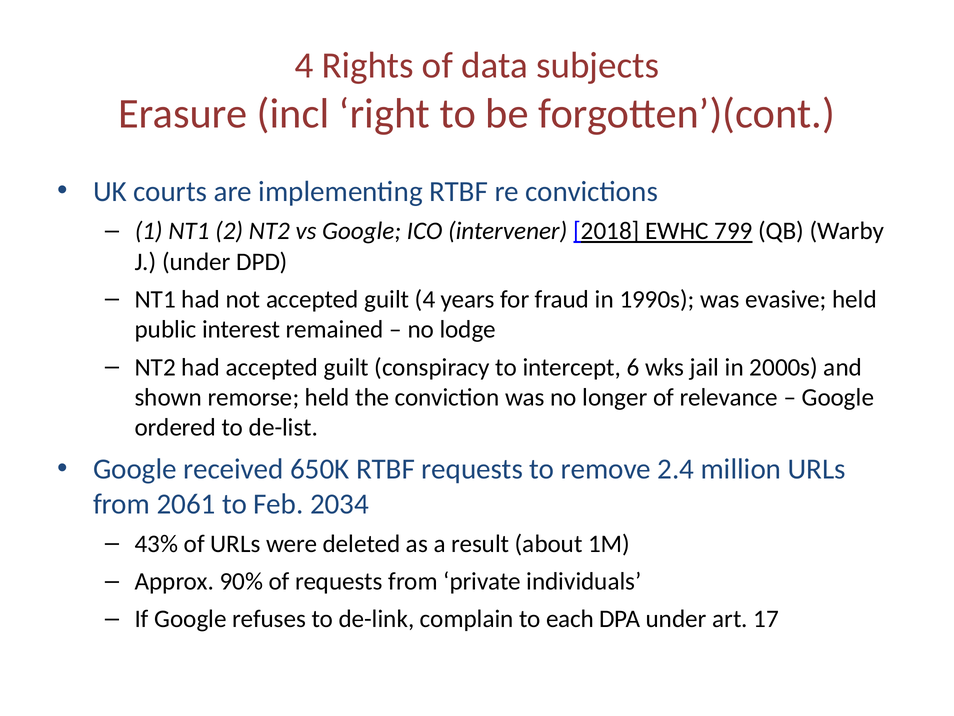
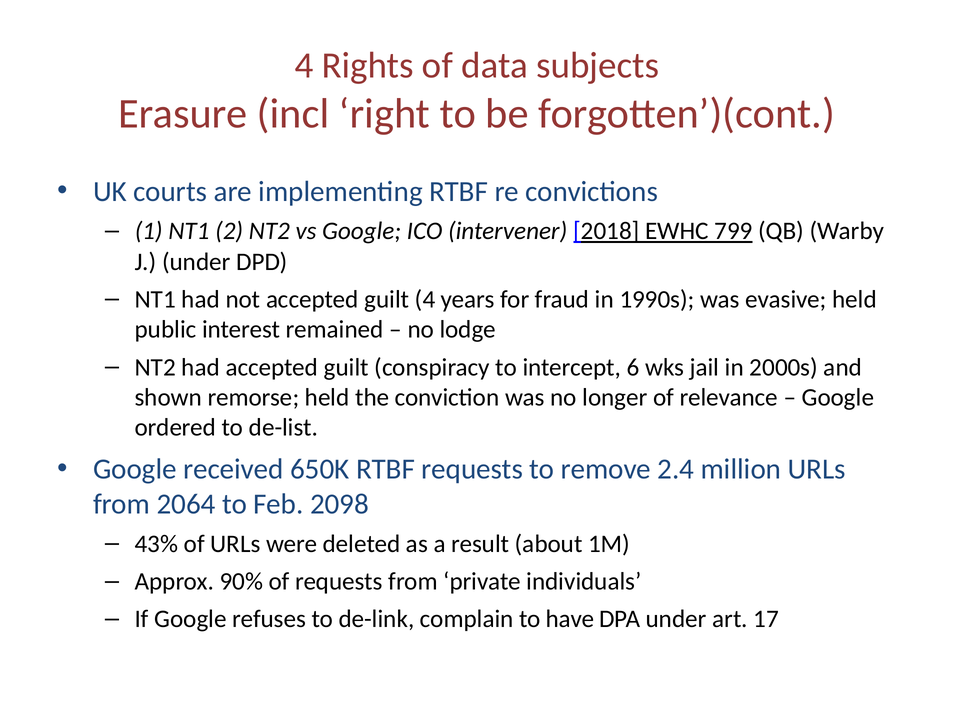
2061: 2061 -> 2064 (186, 504)
2034: 2034 -> 2098 (339, 504)
each: each -> have (570, 619)
